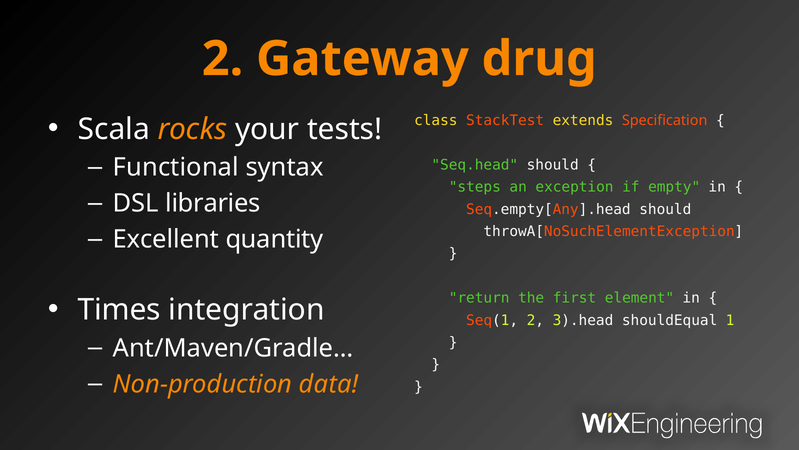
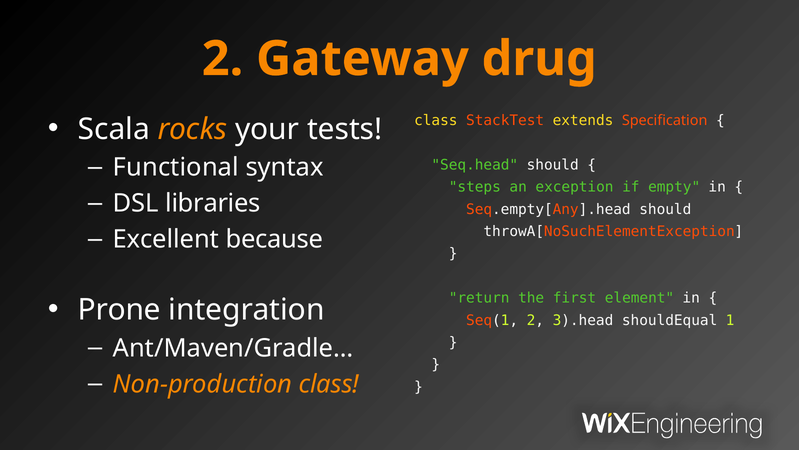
quantity: quantity -> because (274, 239)
Times: Times -> Prone (119, 310)
Non-production data: data -> class (329, 384)
